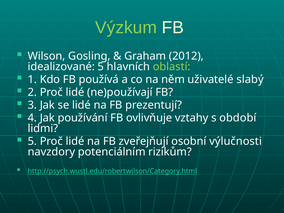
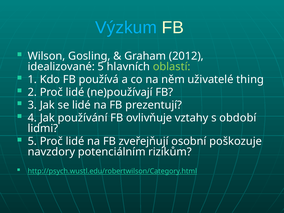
Výzkum colour: light green -> light blue (126, 28)
slabý: slabý -> thing (250, 79)
výlučnosti: výlučnosti -> poškozuje (236, 141)
